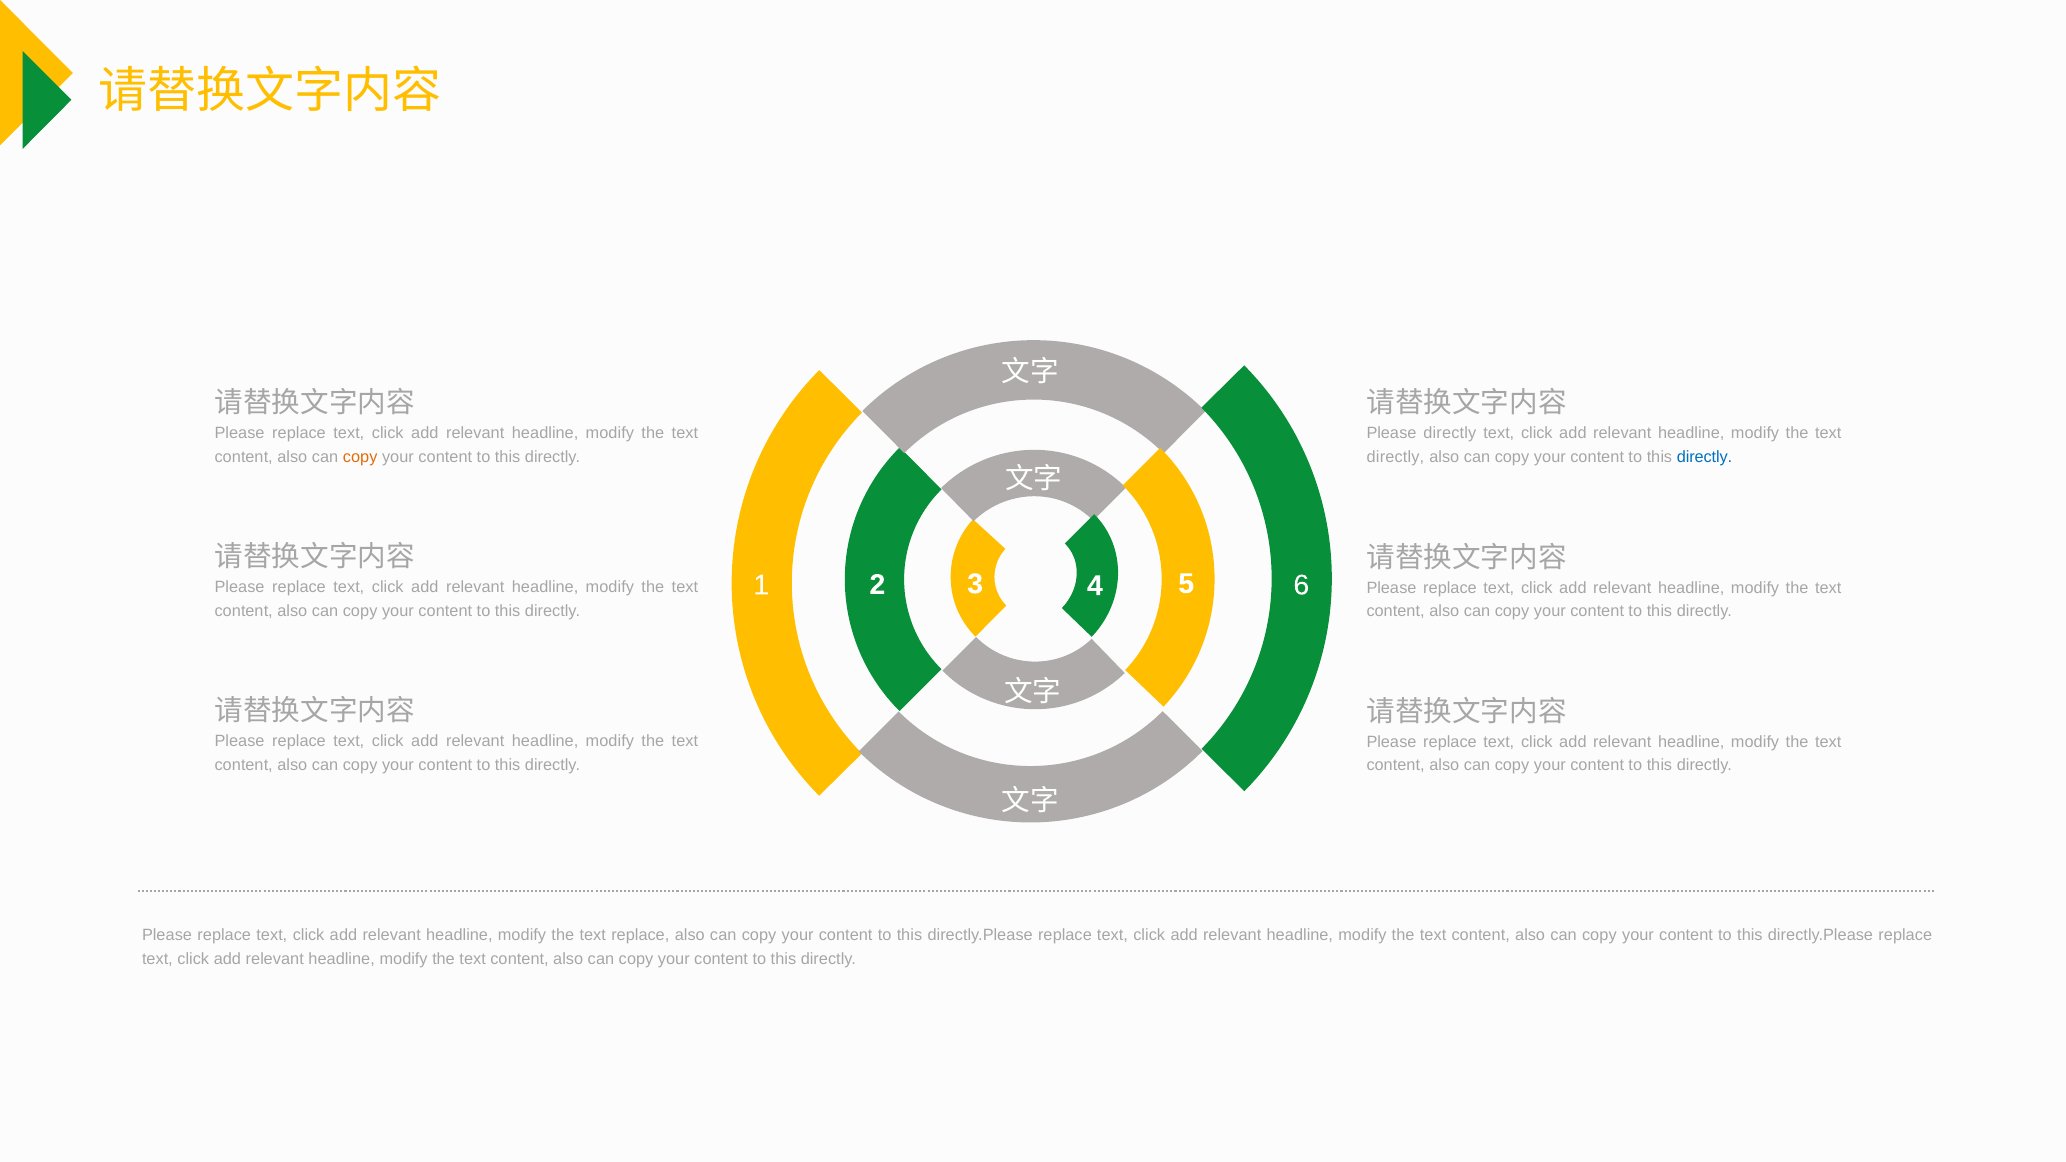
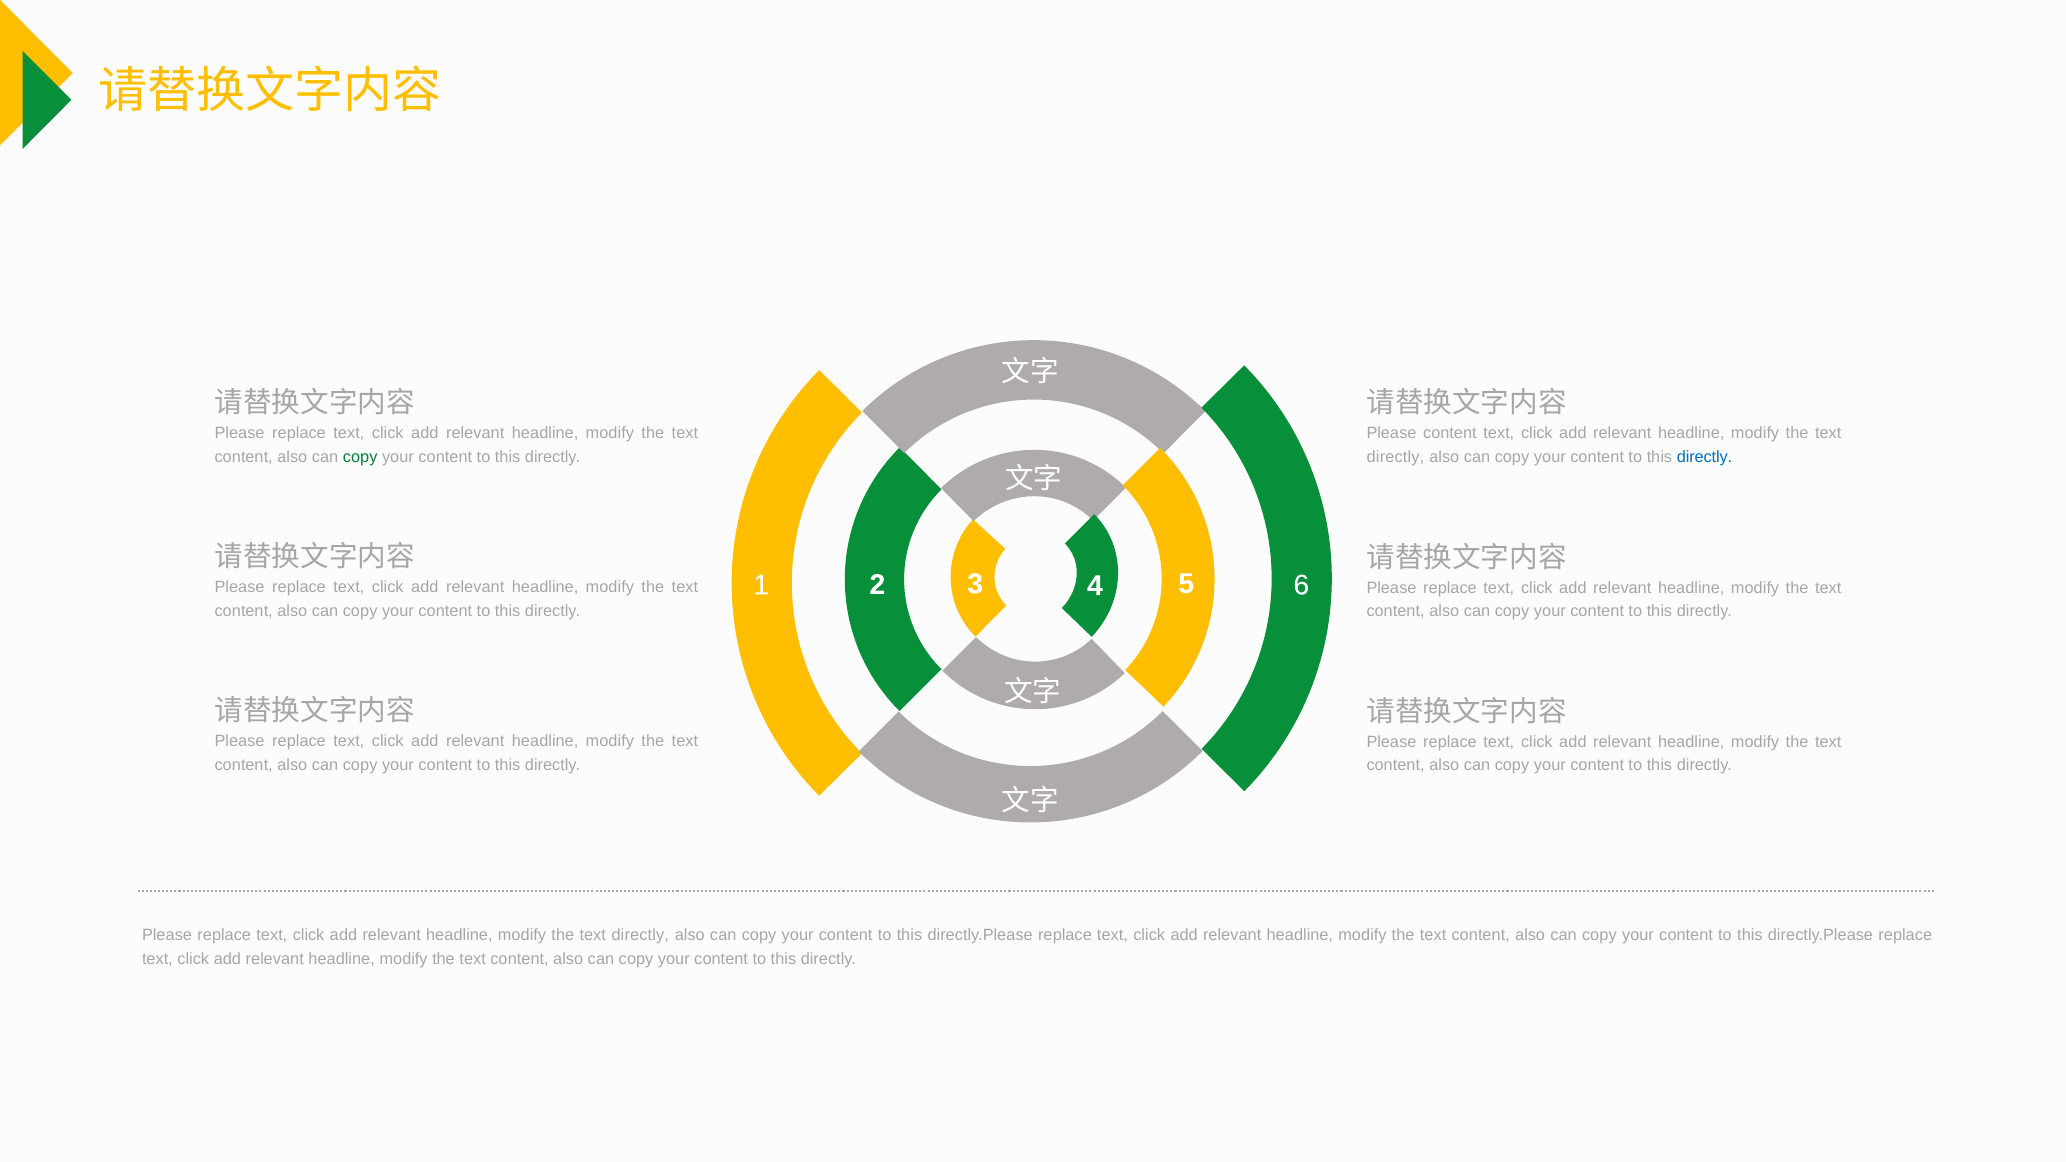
Please directly: directly -> content (1450, 434)
copy colour: orange -> green (360, 457)
replace: replace -> directly (640, 936)
